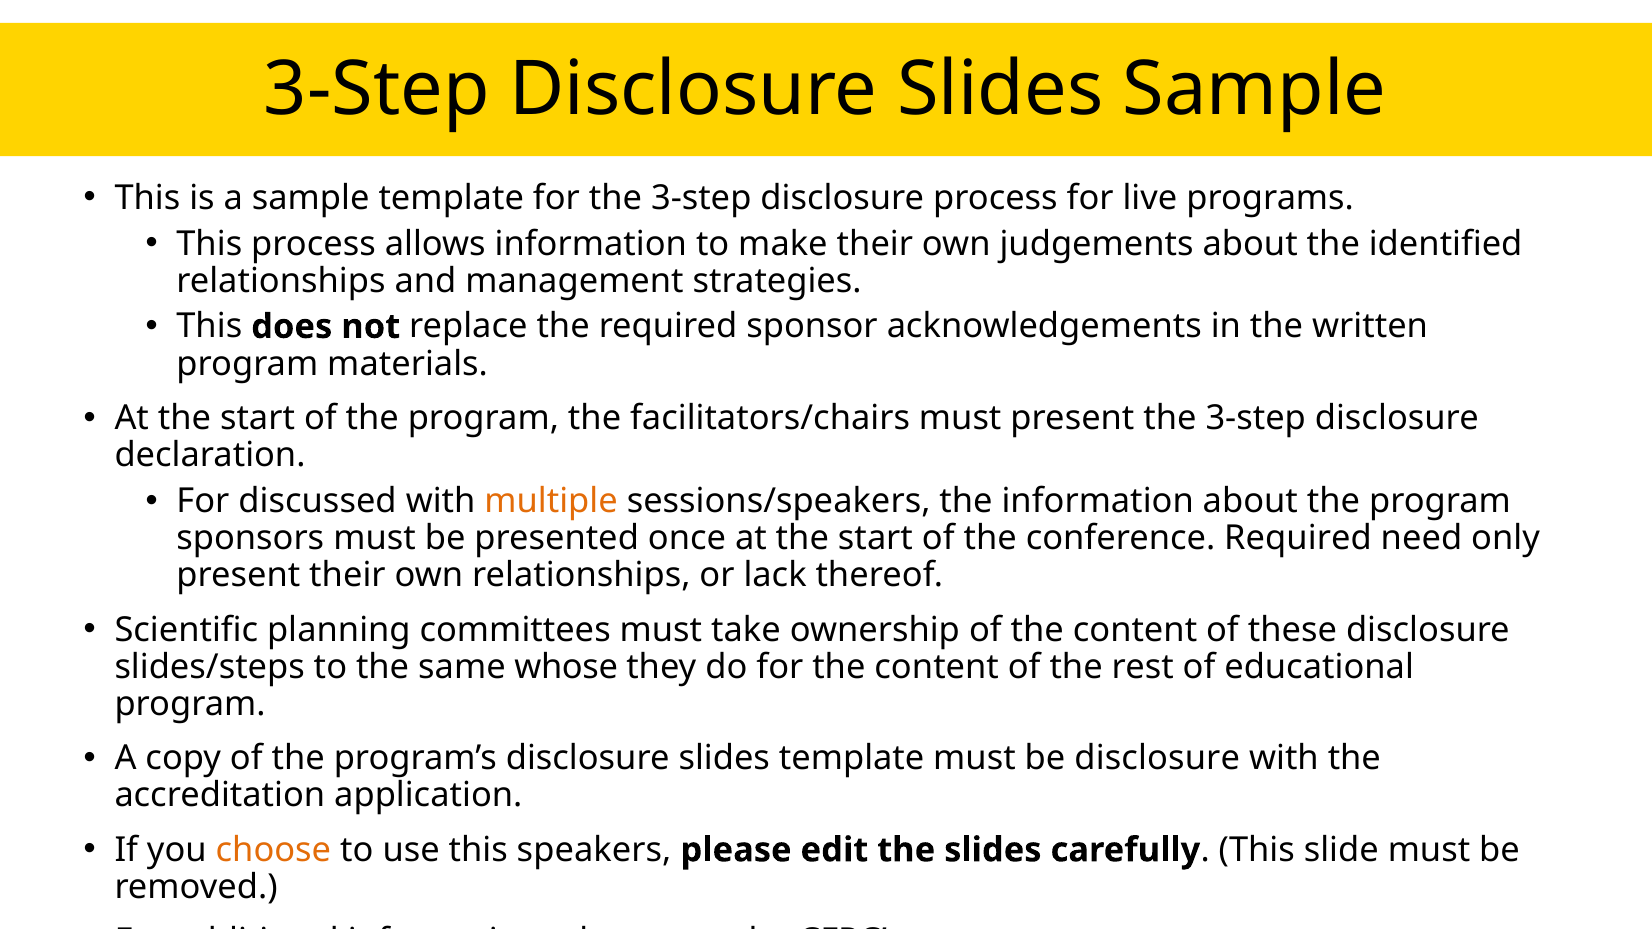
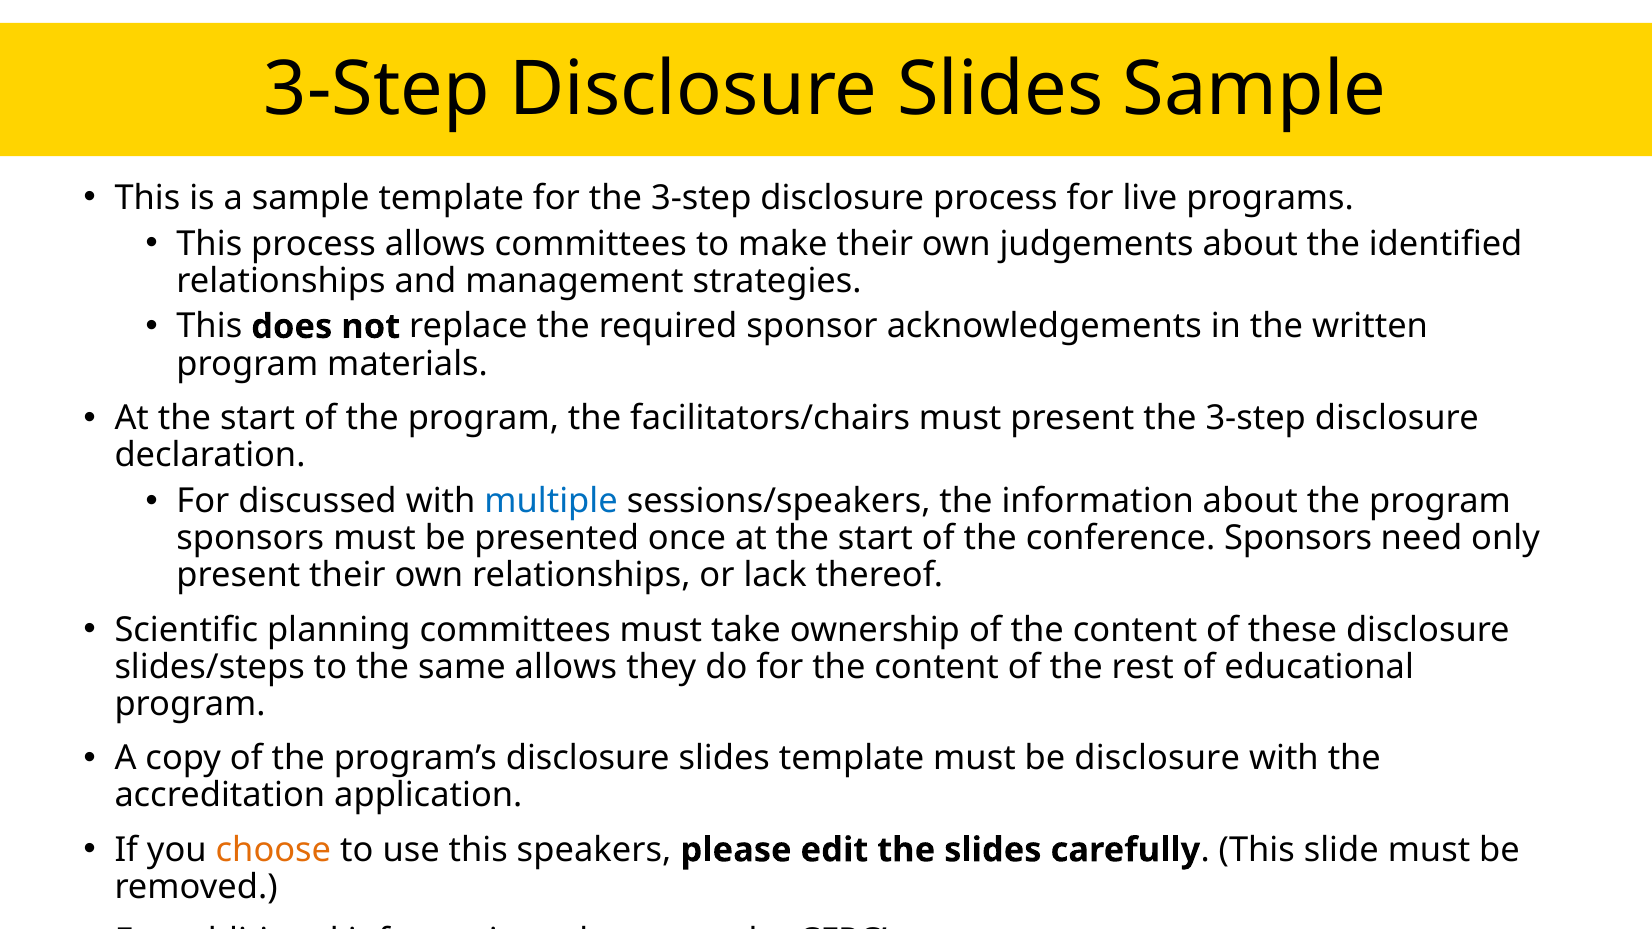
allows information: information -> committees (591, 244)
multiple colour: orange -> blue (551, 501)
conference Required: Required -> Sponsors (1298, 538)
same whose: whose -> allows (566, 667)
